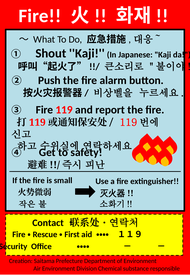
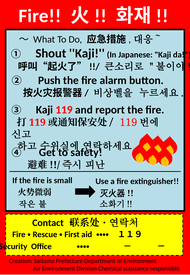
③ Fire: Fire -> Kaji (44, 110)
